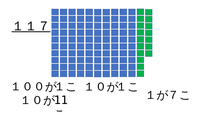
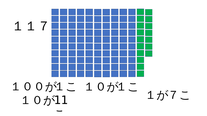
１１７ underline: present -> none (31, 26)
